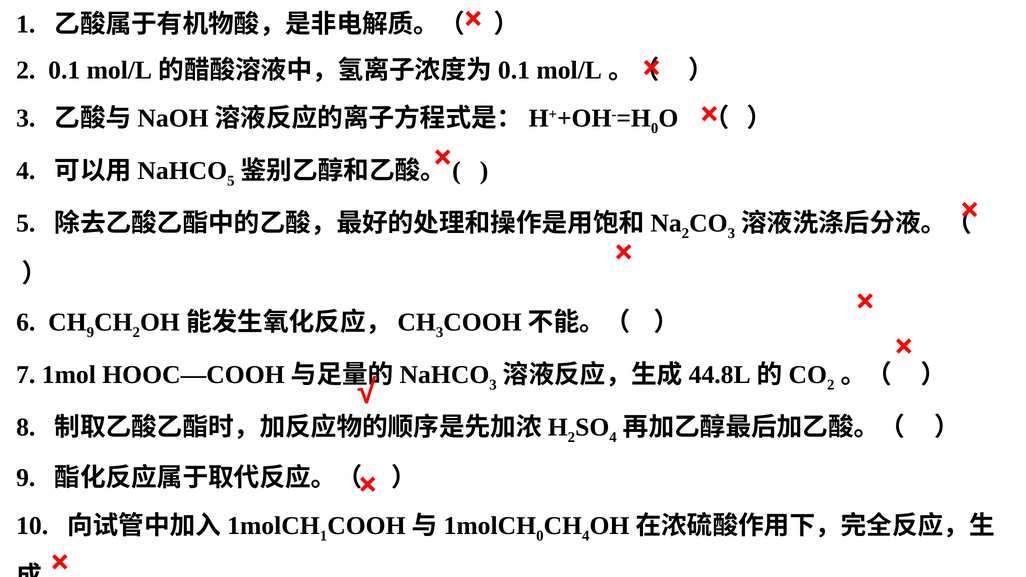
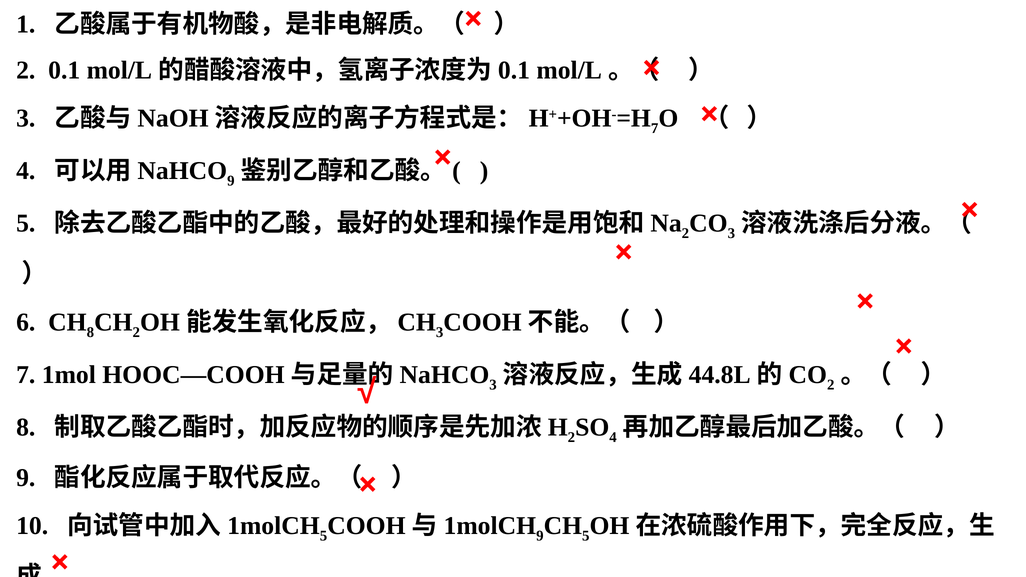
0: 0 -> 7 (655, 128)
5: 5 -> 9 (231, 181)
9: 9 -> 8 (90, 332)
1: 1 -> 5 (324, 536)
0: 0 -> 9 (540, 536)
4: 4 -> 5 (586, 536)
